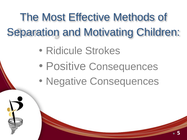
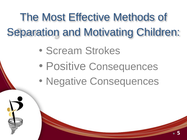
Ridicule: Ridicule -> Scream (64, 51)
